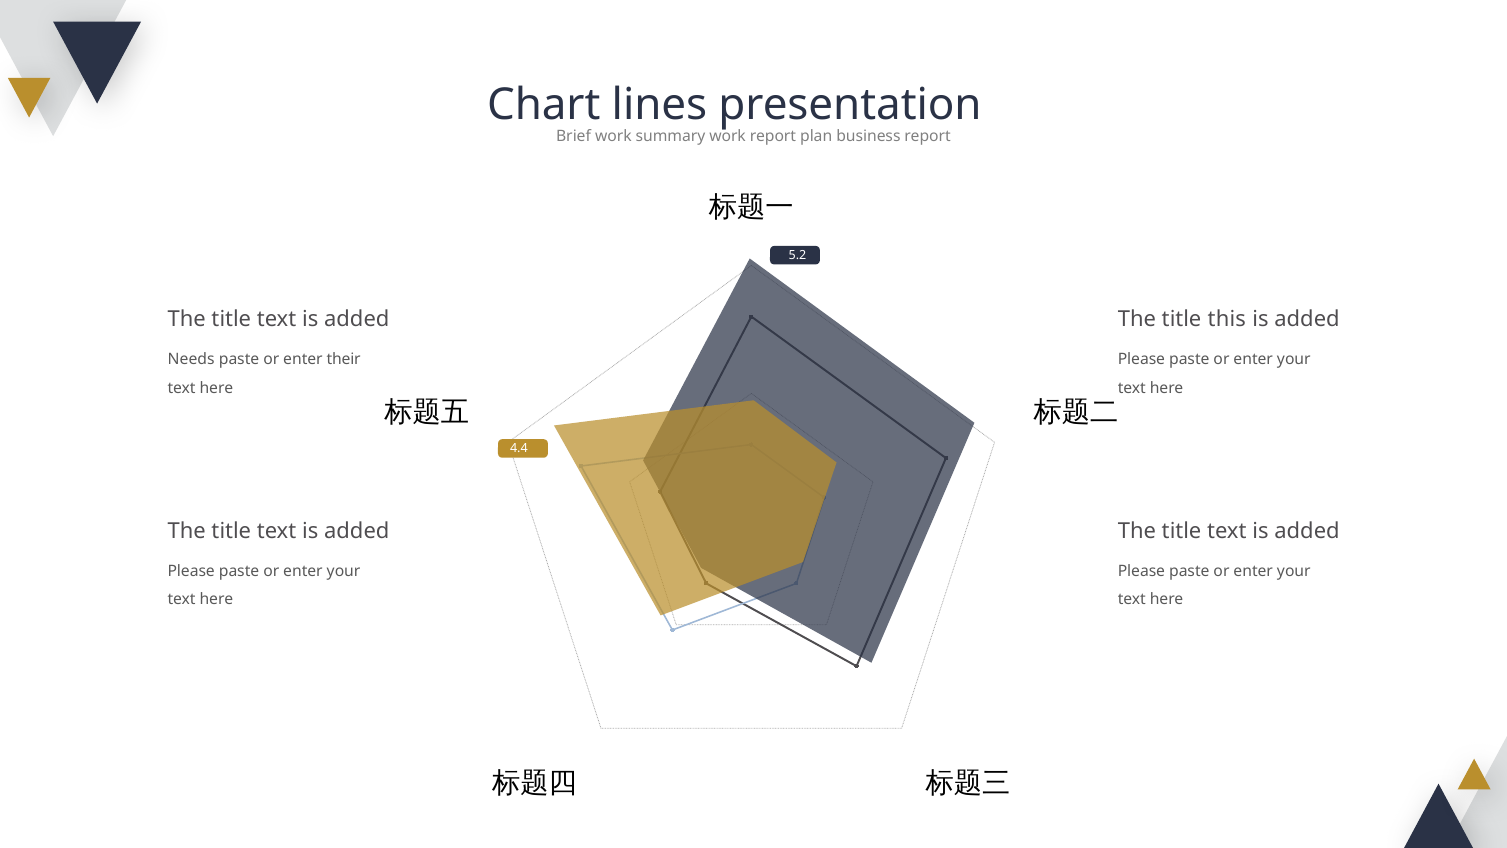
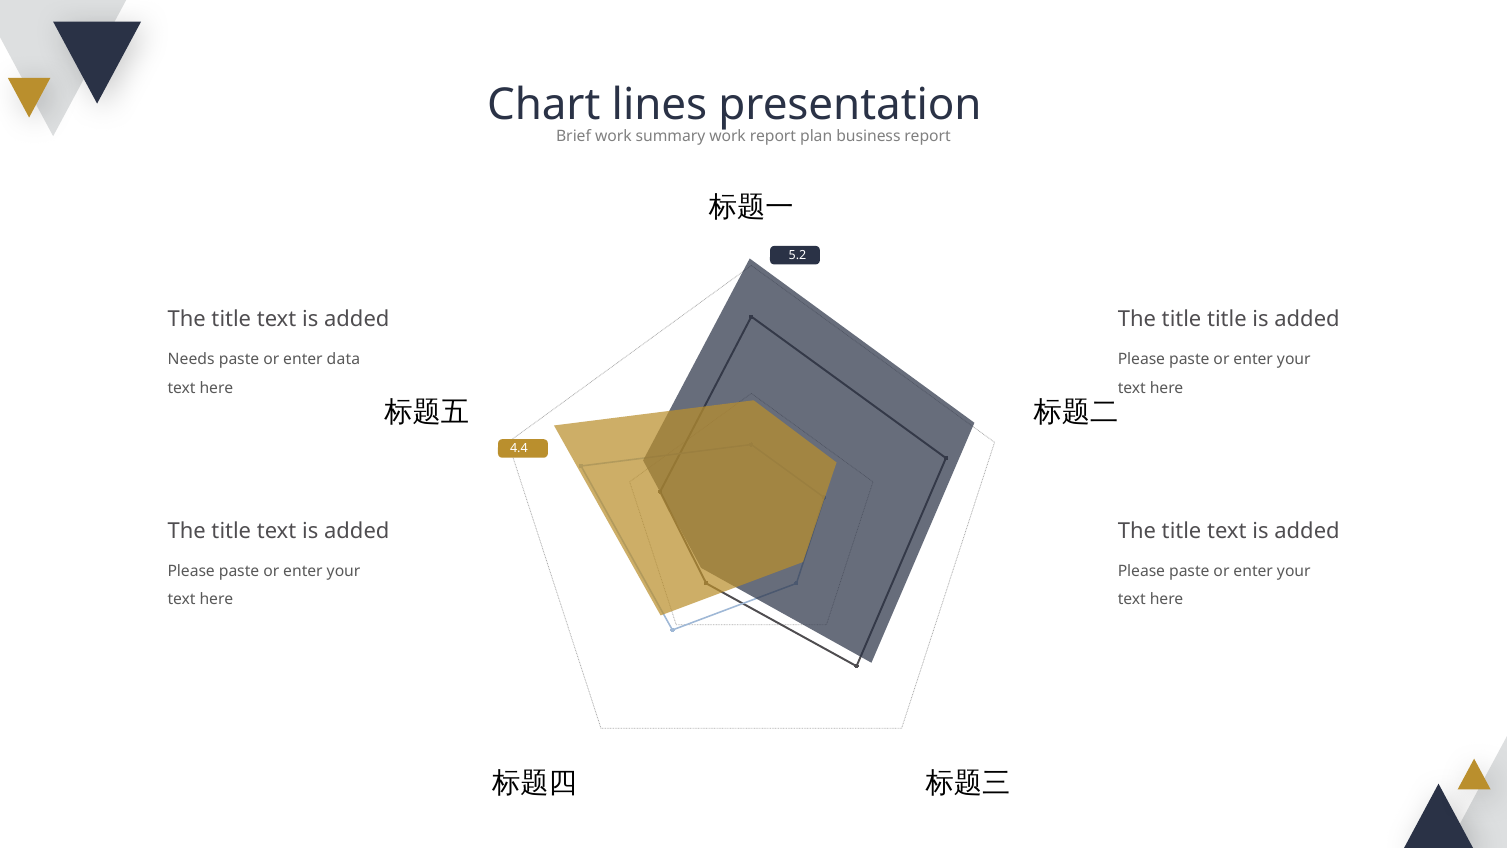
title this: this -> title (1227, 319)
their: their -> data (343, 359)
